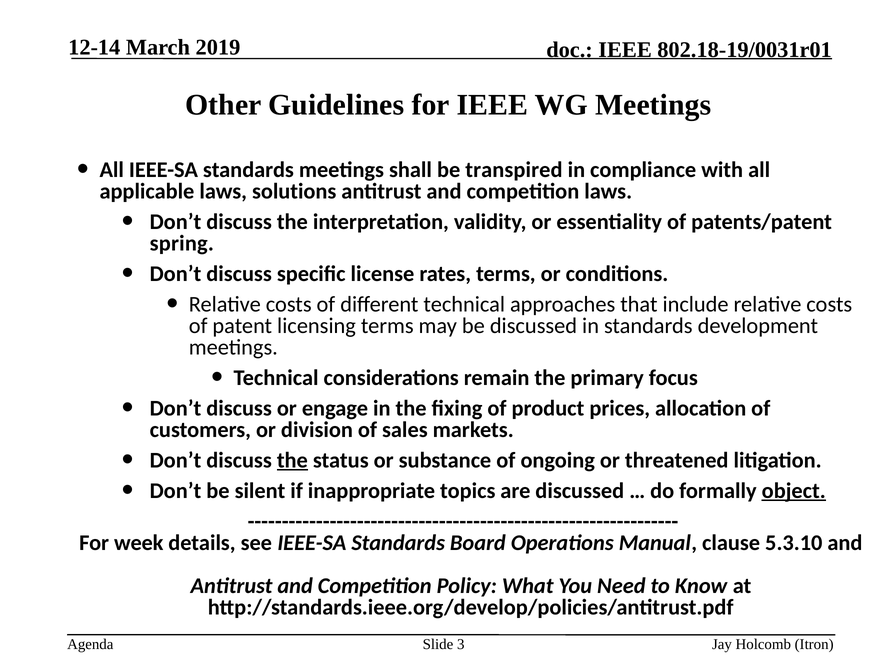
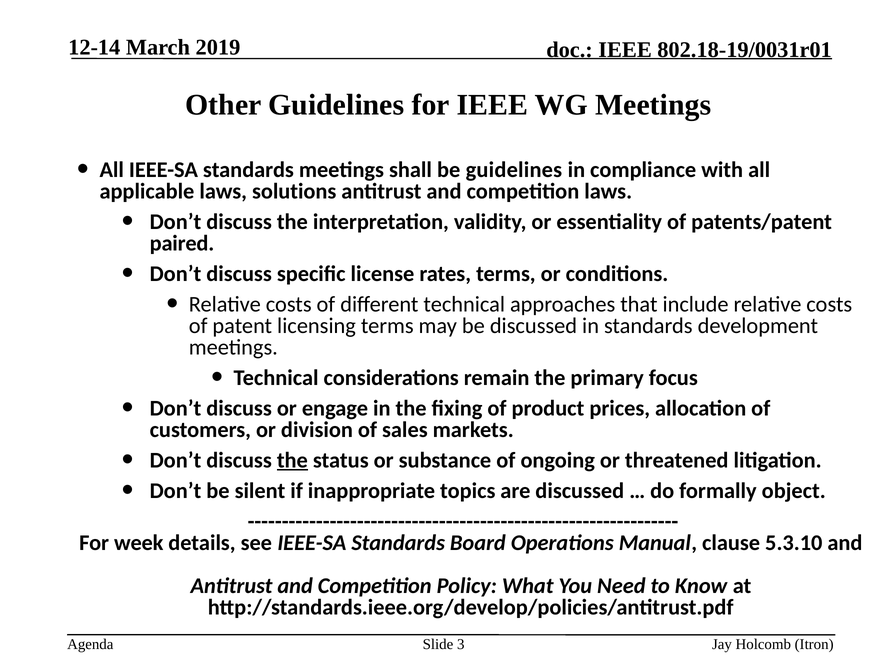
be transpired: transpired -> guidelines (514, 170)
spring: spring -> paired (182, 243)
object underline: present -> none (794, 490)
